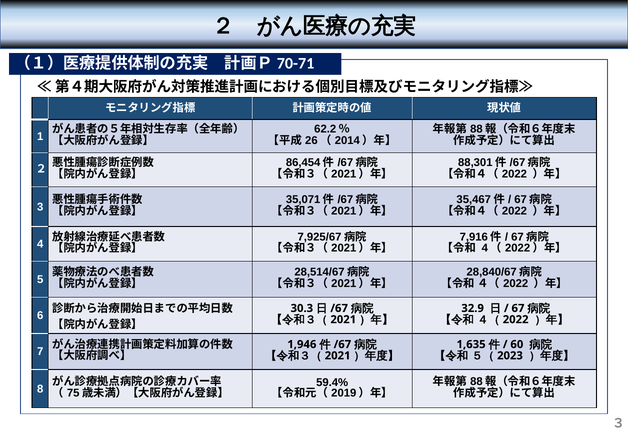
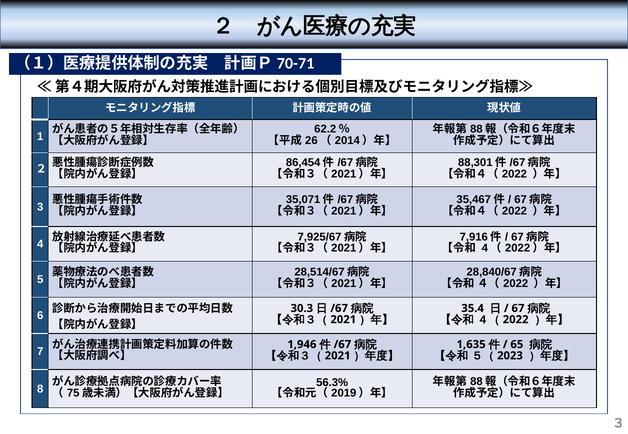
32.9: 32.9 -> 35.4 (473, 309)
60: 60 -> 65 (517, 345)
59.4%: 59.4% -> 56.3% (332, 383)
